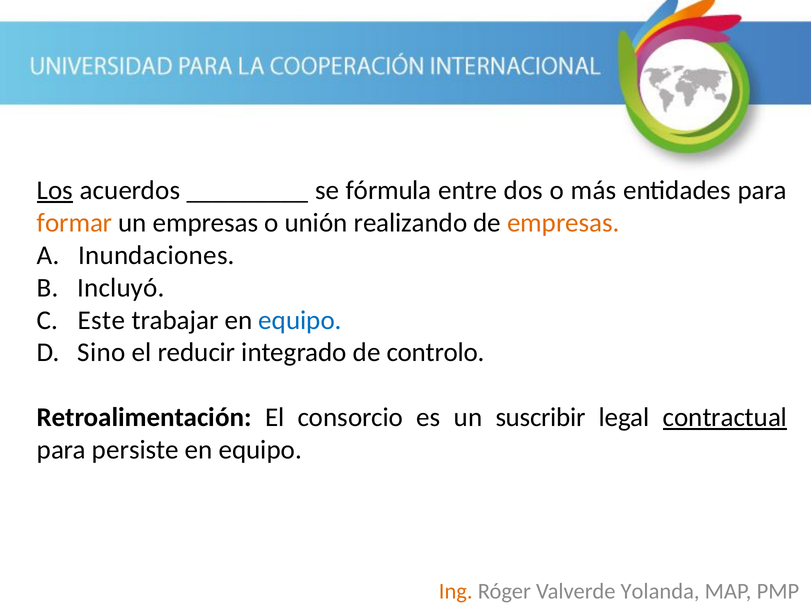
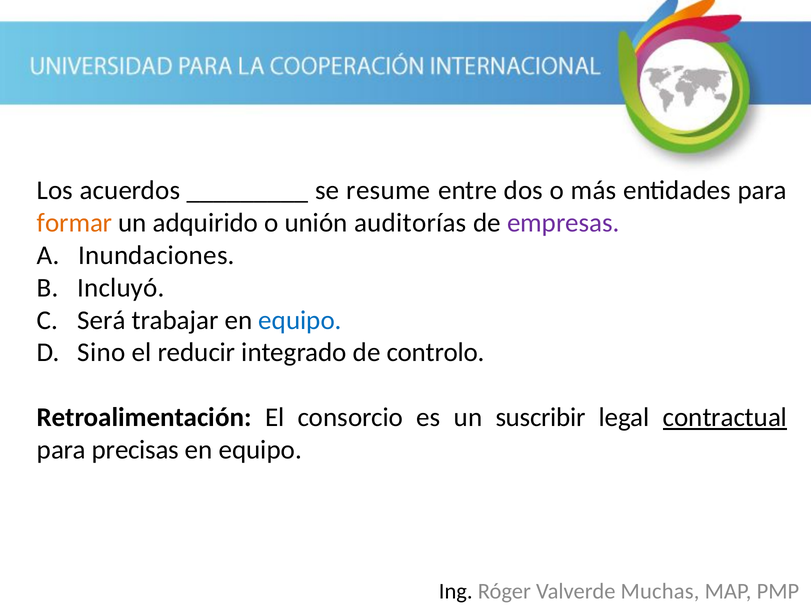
Los underline: present -> none (55, 190)
fórmula: fórmula -> resume (388, 190)
un empresas: empresas -> adquirido (205, 223)
realizando: realizando -> auditorías (410, 223)
empresas colour: orange -> purple (563, 223)
Este: Este -> Será (102, 320)
persiste: persiste -> precisas (136, 450)
Ing colour: orange -> black (456, 592)
Yolanda: Yolanda -> Muchas (660, 592)
